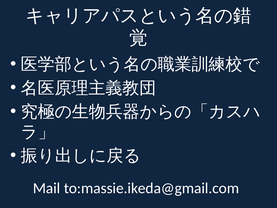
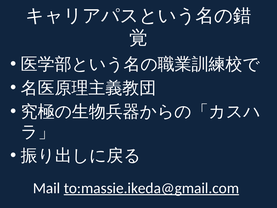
to:massie.ikeda@gmail.com underline: none -> present (151, 188)
